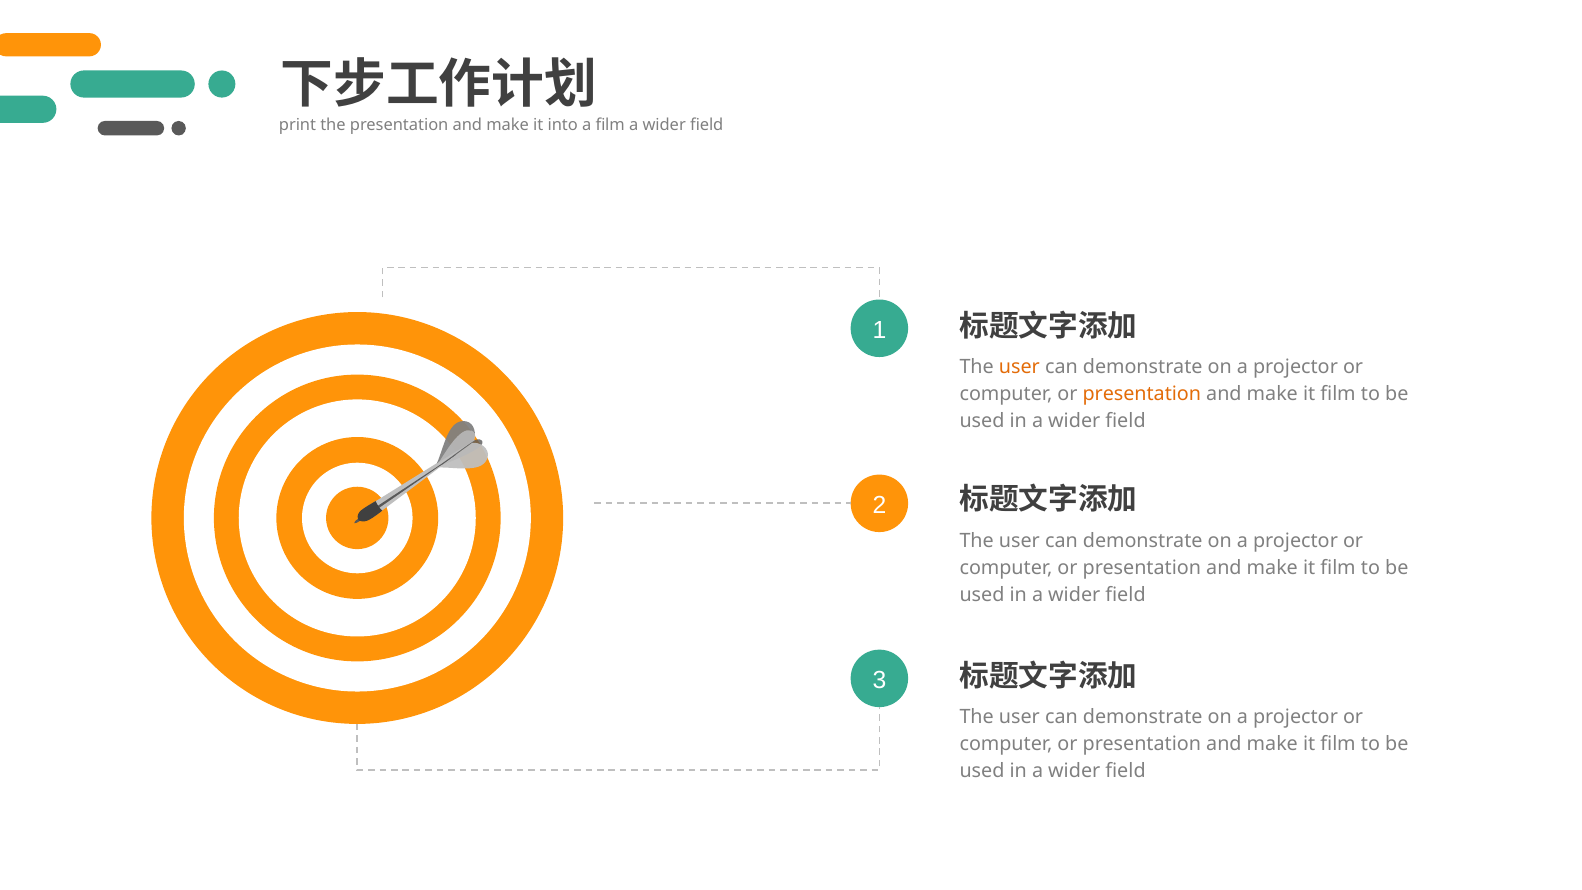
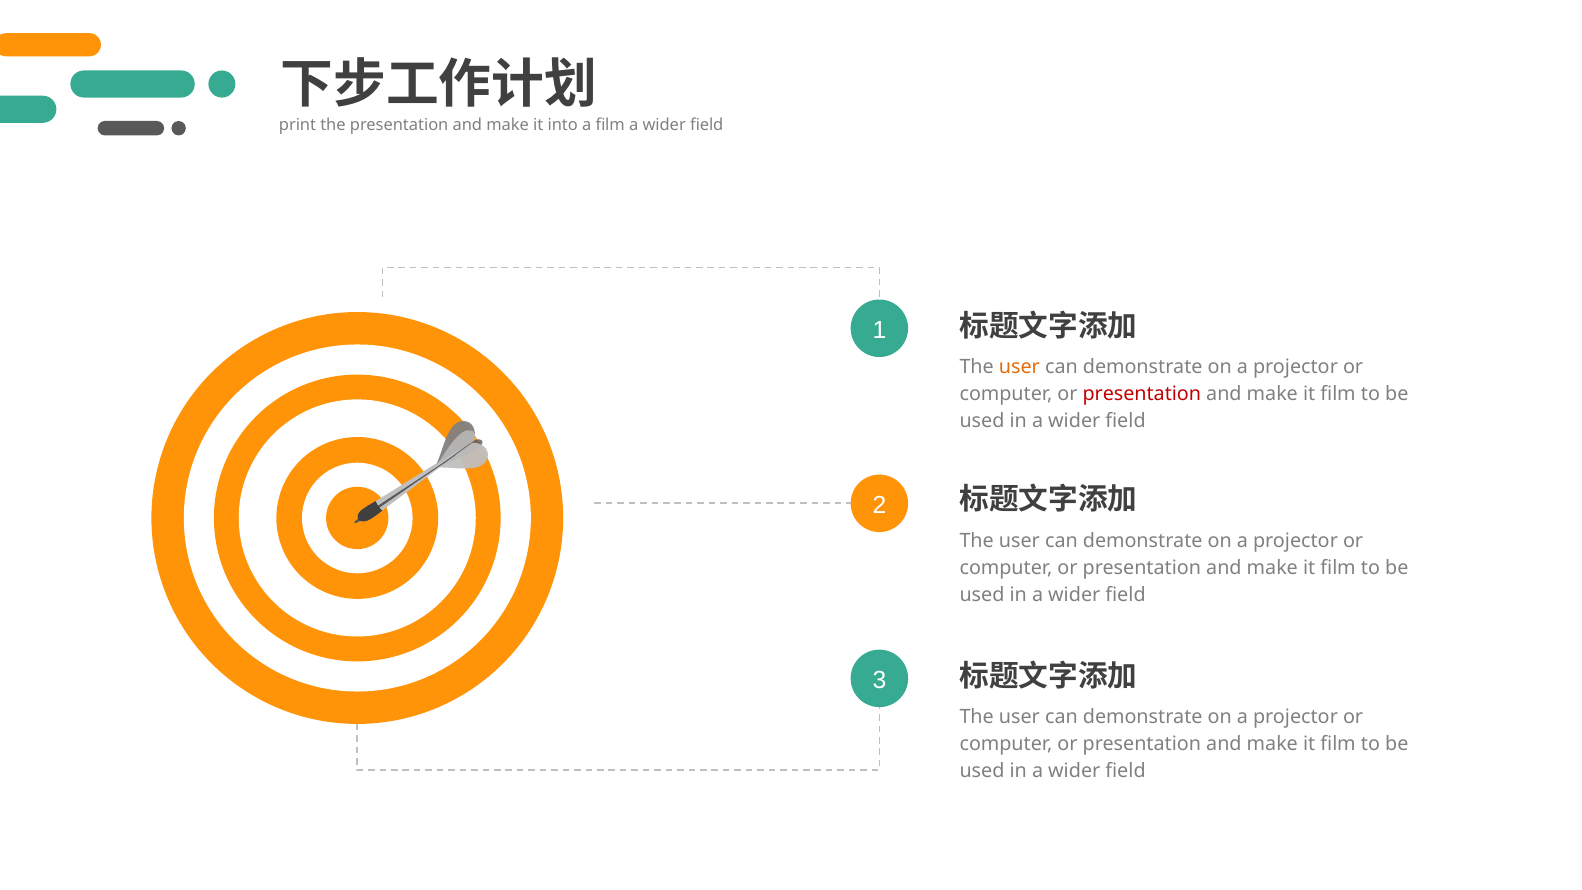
presentation colour: orange -> red (1142, 394)
